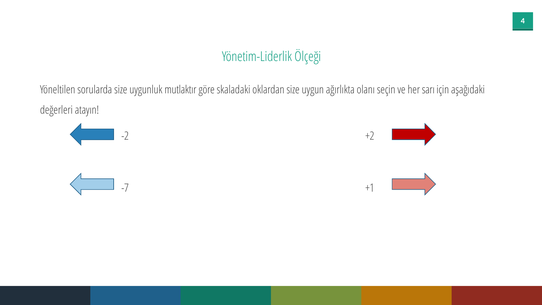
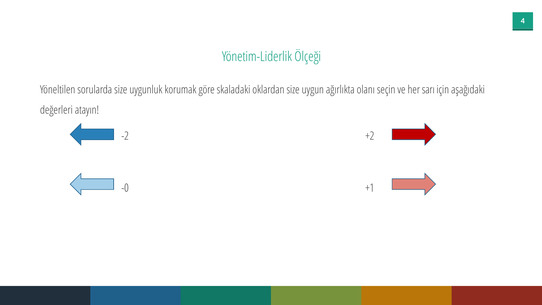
mutlaktır: mutlaktır -> korumak (180, 90)
-7: -7 -> -0 (125, 188)
